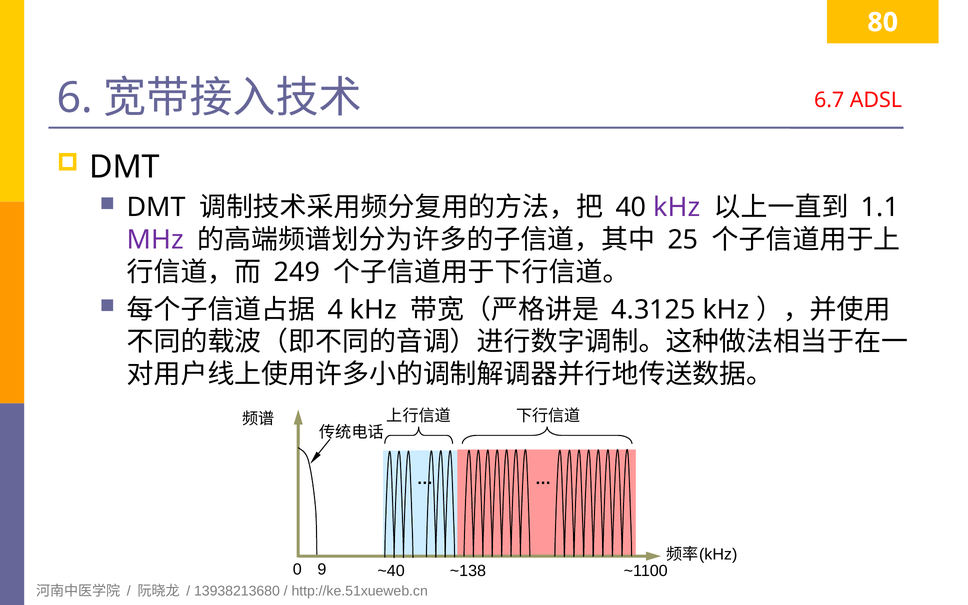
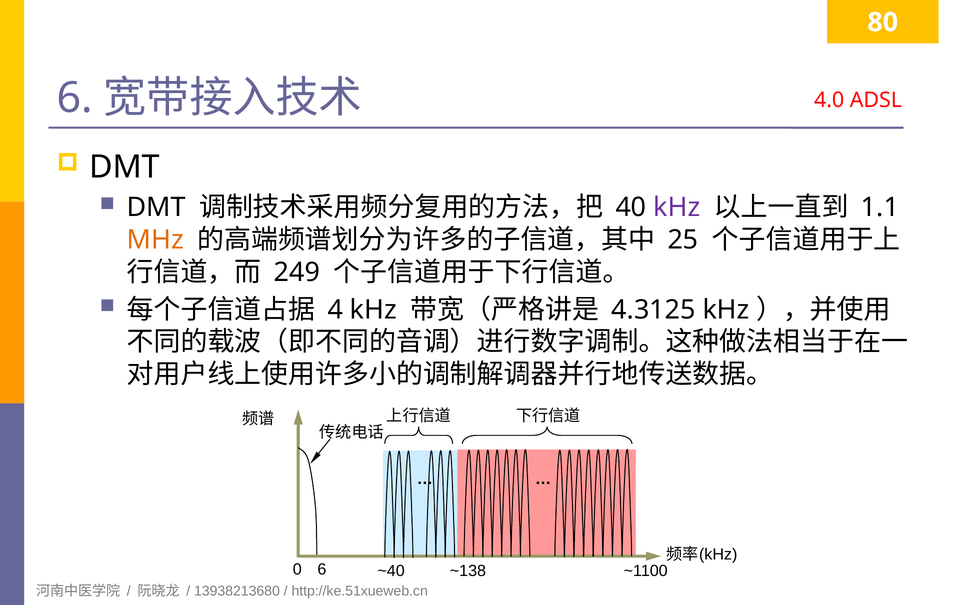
6.7: 6.7 -> 4.0 (829, 100)
MHz colour: purple -> orange (155, 240)
0 9: 9 -> 6 (322, 569)
